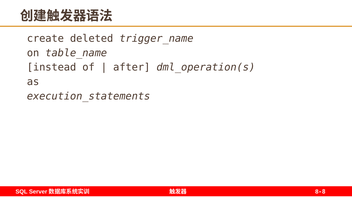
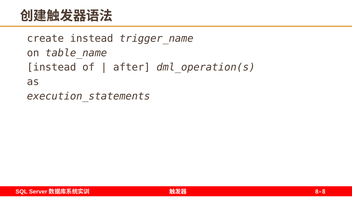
create deleted: deleted -> instead (92, 39)
